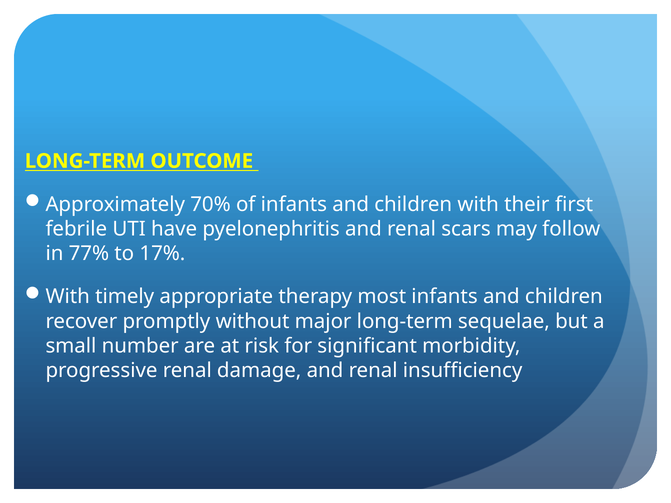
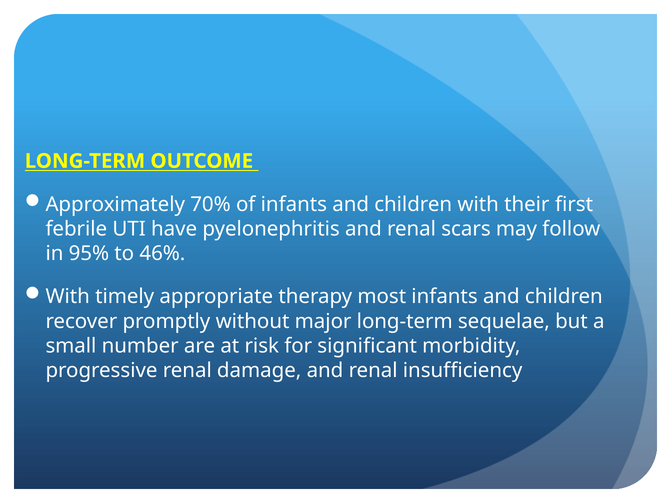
77%: 77% -> 95% (89, 254)
17%: 17% -> 46% (162, 254)
